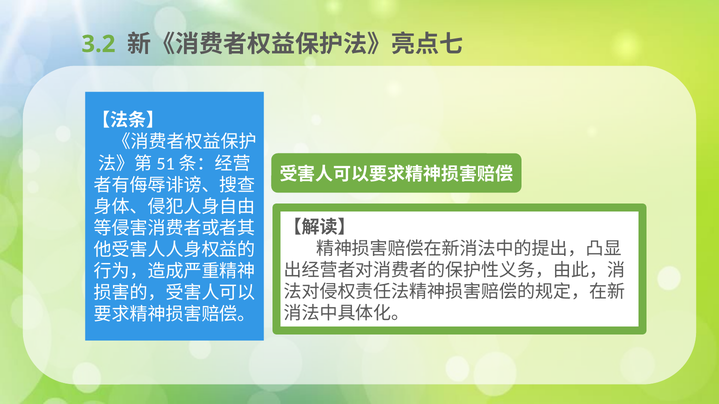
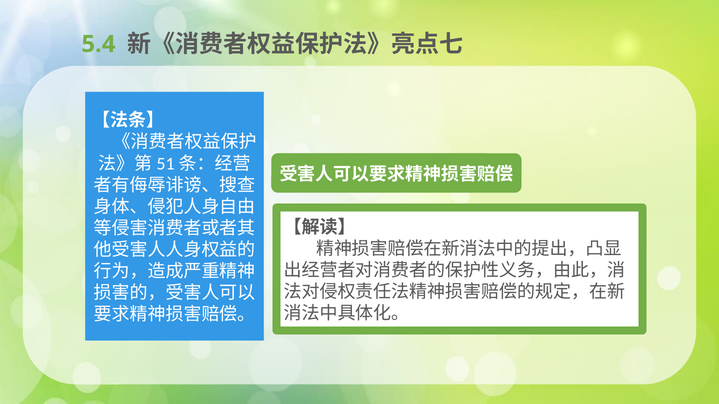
3.2: 3.2 -> 5.4 (98, 44)
